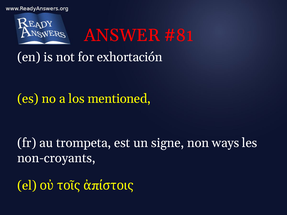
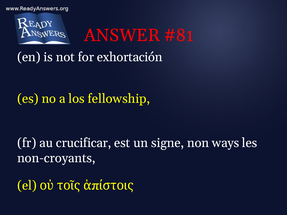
mentioned: mentioned -> fellowship (119, 99)
trompeta: trompeta -> crucificar (84, 143)
